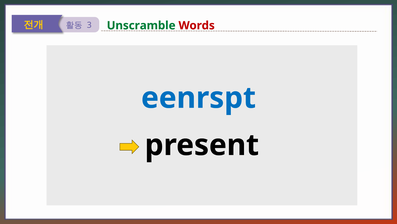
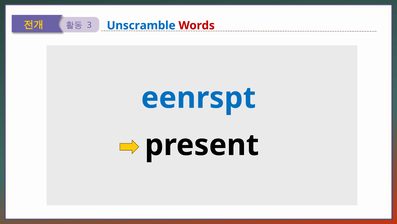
Unscramble colour: green -> blue (141, 25)
